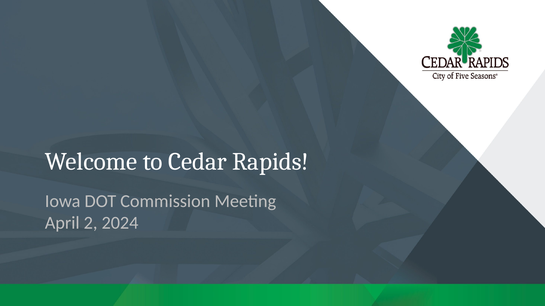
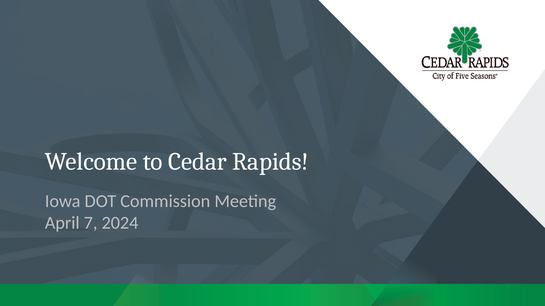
2: 2 -> 7 (91, 223)
